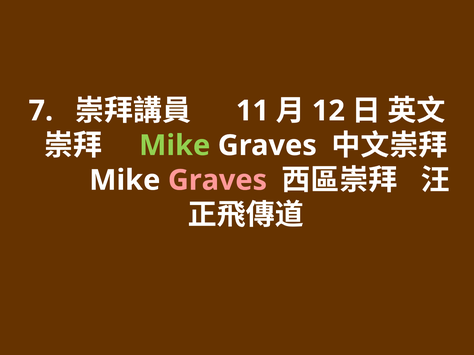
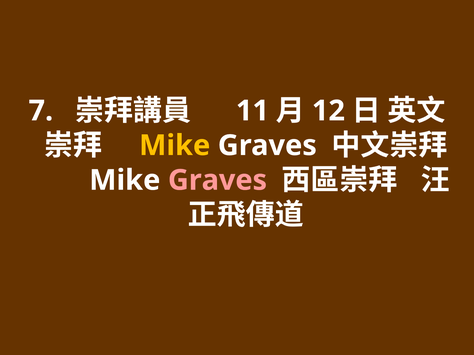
Mike colour: light green -> yellow (175, 146)
